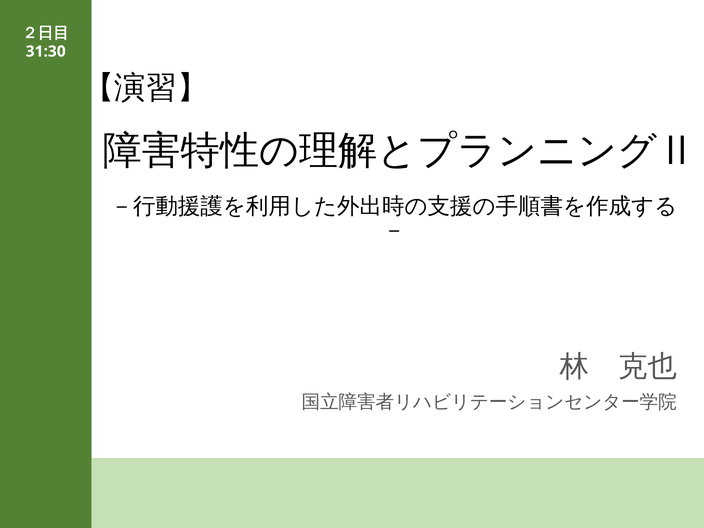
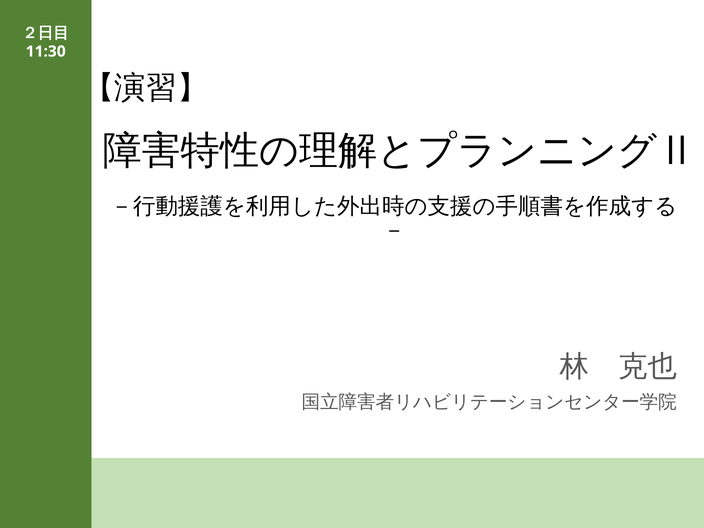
31:30: 31:30 -> 11:30 (46, 51)
